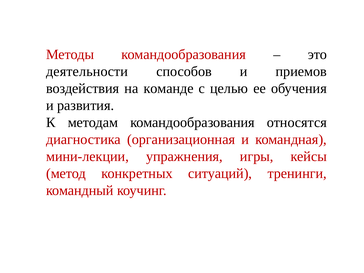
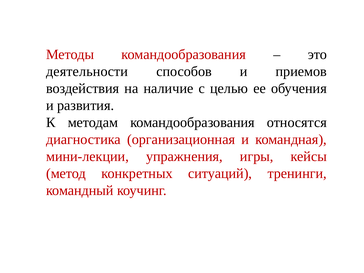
команде: команде -> наличие (168, 89)
